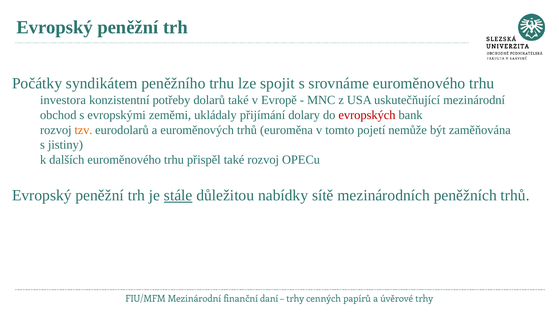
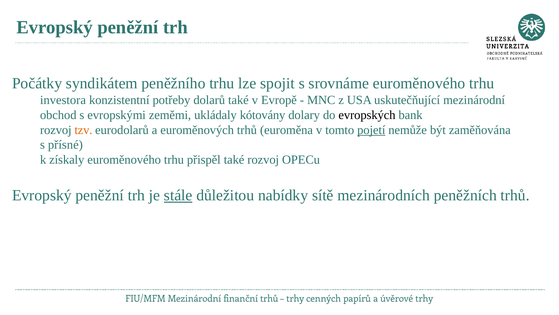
přijímání: přijímání -> kótovány (263, 115)
evropských colour: red -> black (367, 115)
pojetí underline: none -> present (371, 130)
jistiny: jistiny -> přísné (65, 145)
dalších: dalších -> získaly (67, 160)
finanční daní: daní -> trhů (269, 298)
